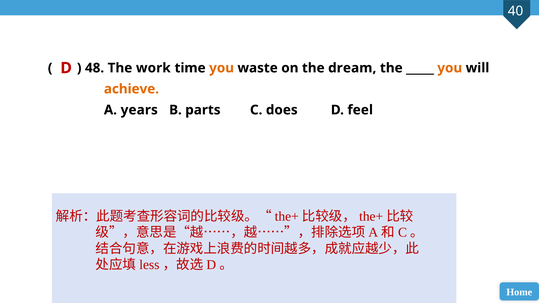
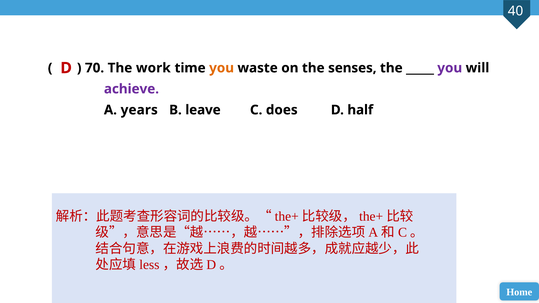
48: 48 -> 70 (95, 68)
dream: dream -> senses (352, 68)
you colour: orange -> purple (450, 68)
achieve colour: orange -> purple (131, 89)
parts: parts -> leave (203, 110)
feel: feel -> half (360, 110)
